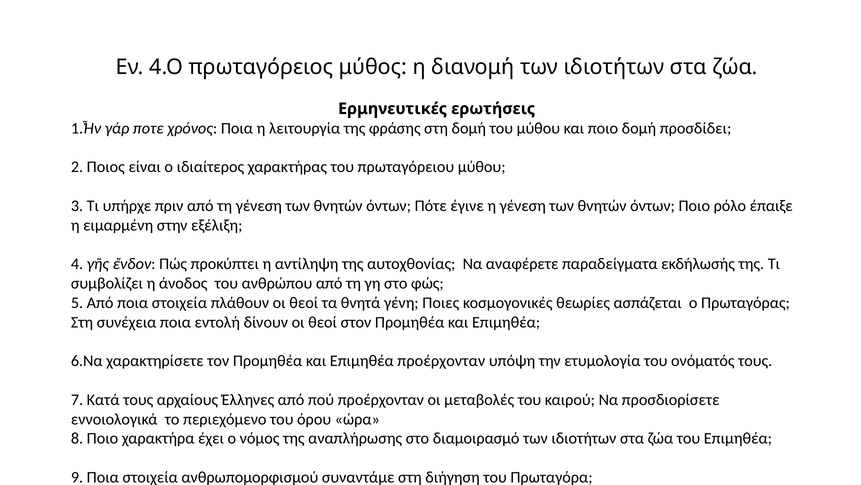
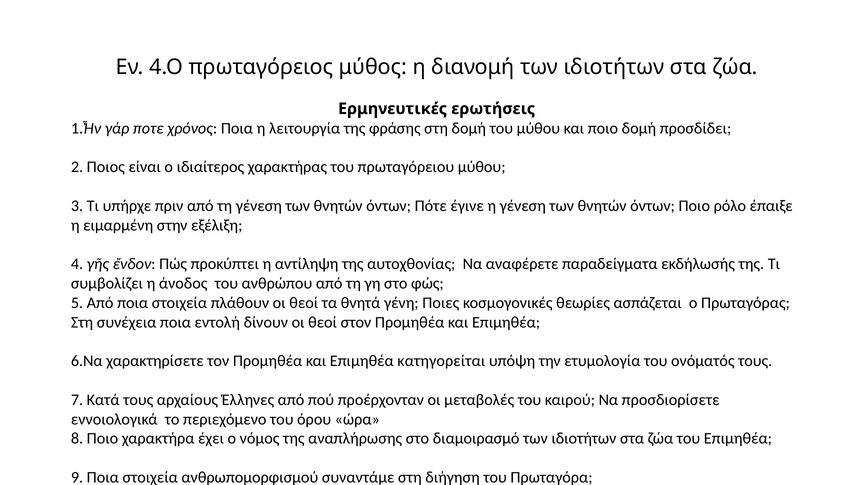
Επιμηθέα προέρχονταν: προέρχονταν -> κατηγορείται (441, 360)
